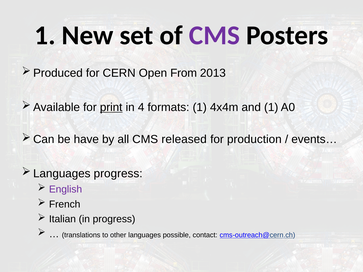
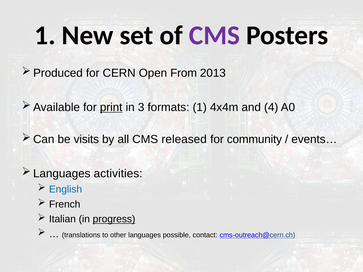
4: 4 -> 3 (141, 107)
and 1: 1 -> 4 (271, 107)
have: have -> visits (86, 139)
production: production -> community (254, 139)
progress: progress -> activities (118, 174)
English colour: purple -> blue (66, 189)
progress underline: none -> present (114, 219)
